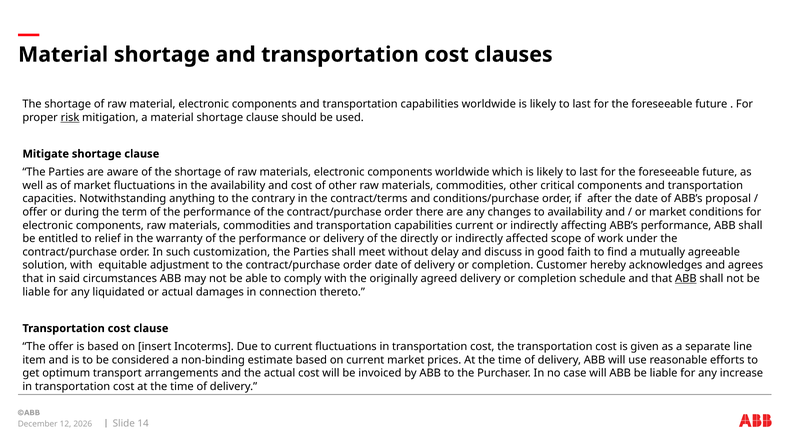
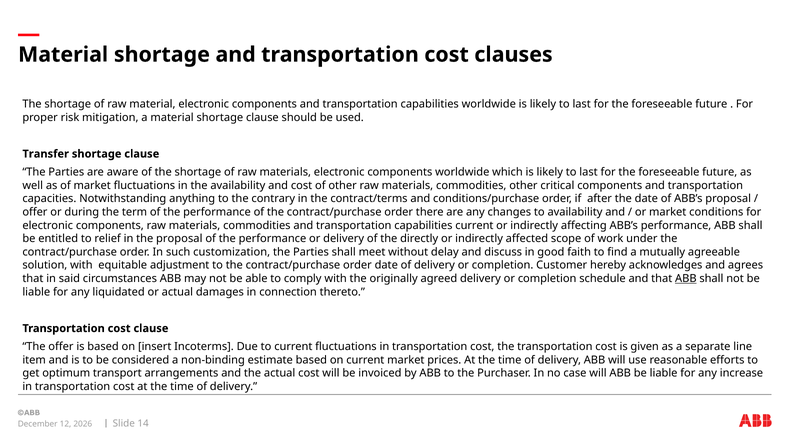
risk underline: present -> none (70, 118)
Mitigate: Mitigate -> Transfer (46, 154)
the warranty: warranty -> proposal (179, 239)
